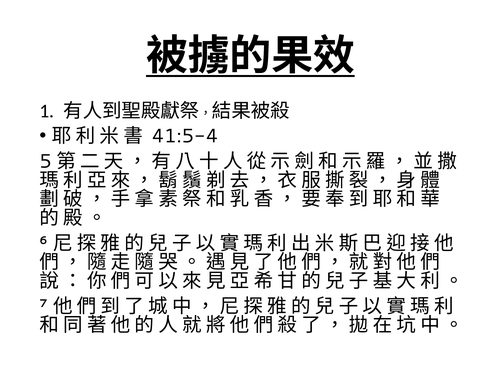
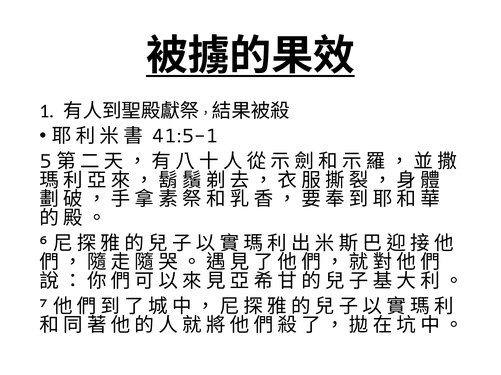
41:5-4: 41:5-4 -> 41:5-1 (185, 136)
